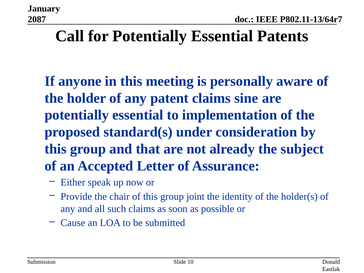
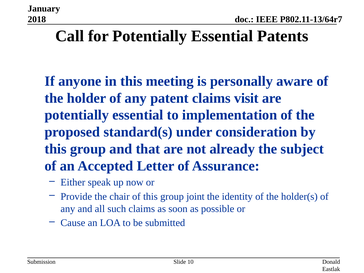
2087: 2087 -> 2018 (37, 19)
sine: sine -> visit (246, 98)
